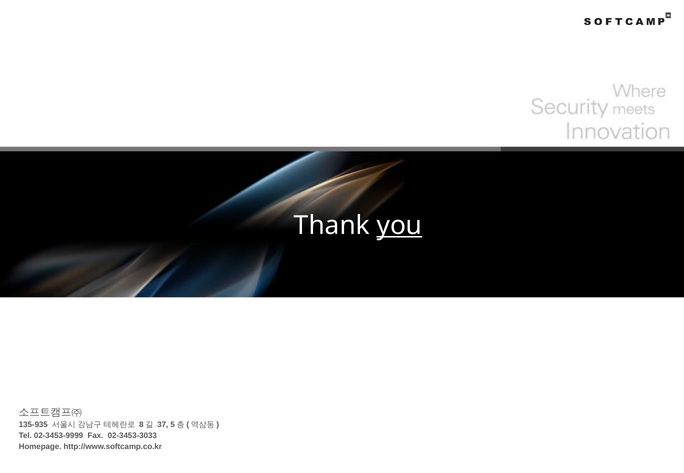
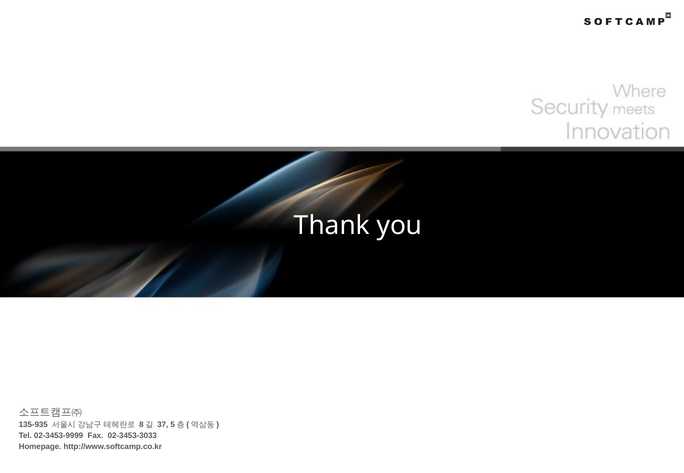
you underline: present -> none (399, 226)
